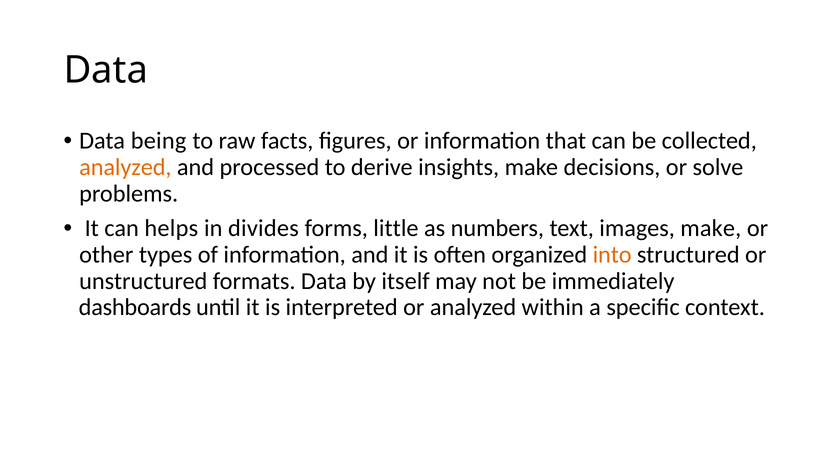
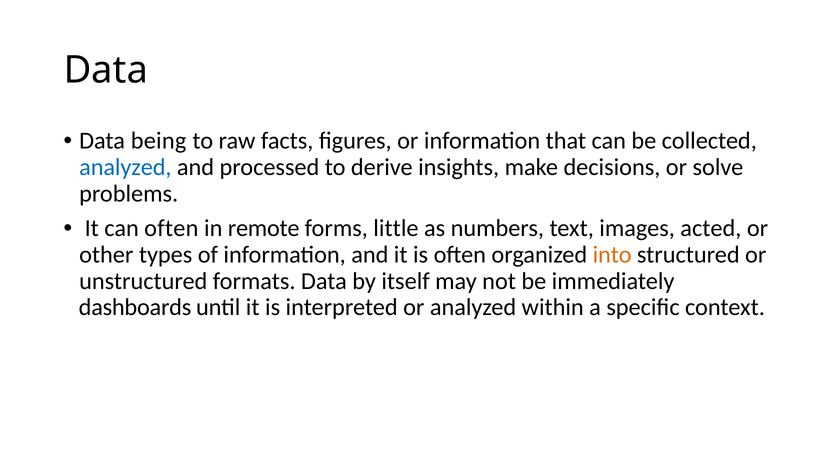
analyzed colour: orange -> blue (125, 167)
can helps: helps -> often (171, 229)
divides: divides -> remote (264, 229)
images make: make -> acted (711, 229)
